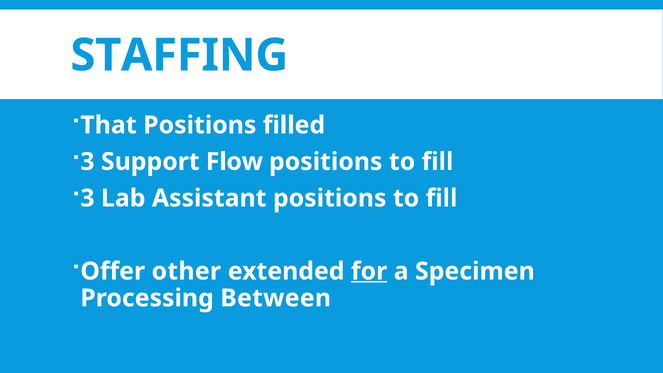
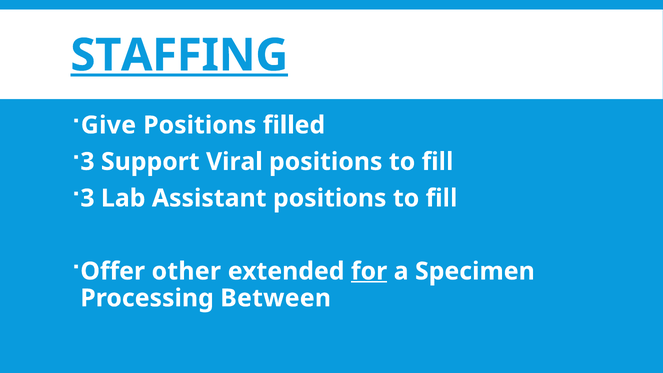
STAFFING underline: none -> present (179, 55)
That: That -> Give (108, 125)
Flow: Flow -> Viral (234, 162)
